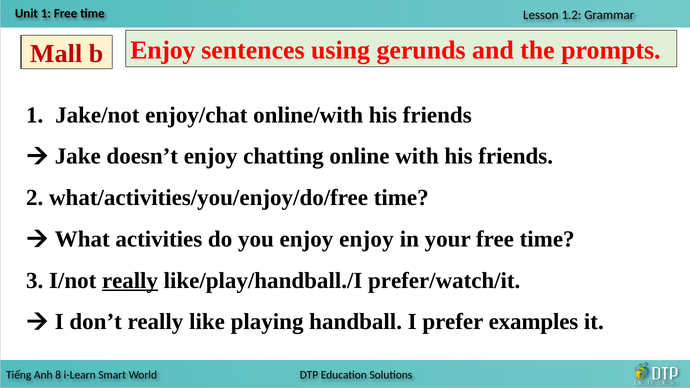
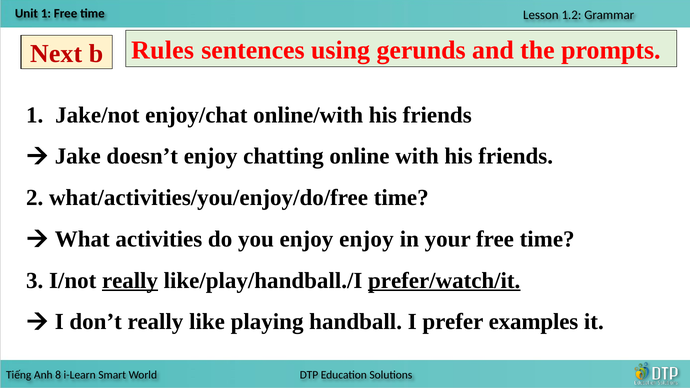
Enjoy: Enjoy -> Rules (163, 50)
Mall: Mall -> Next (56, 54)
prefer/watch/it underline: none -> present (444, 281)
